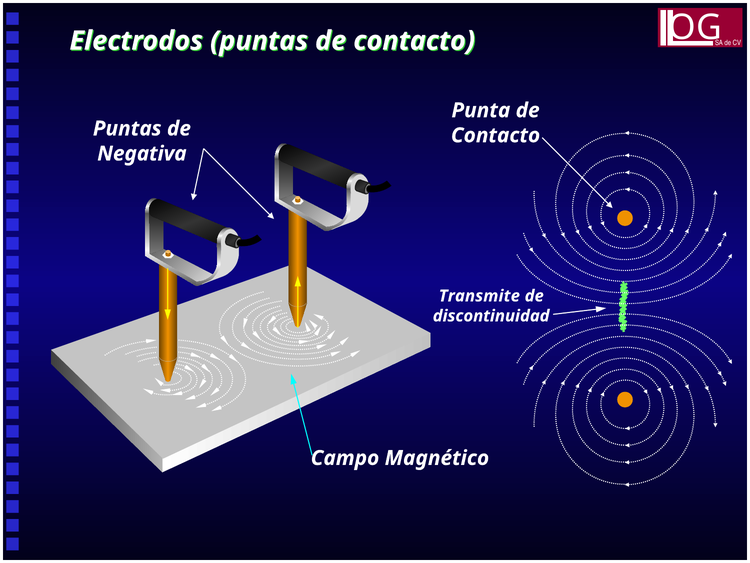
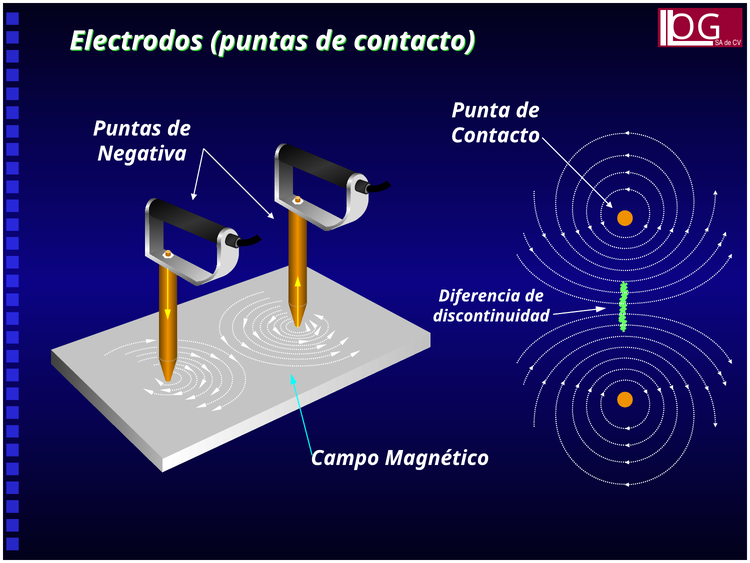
Transmite: Transmite -> Diferencia (479, 296)
